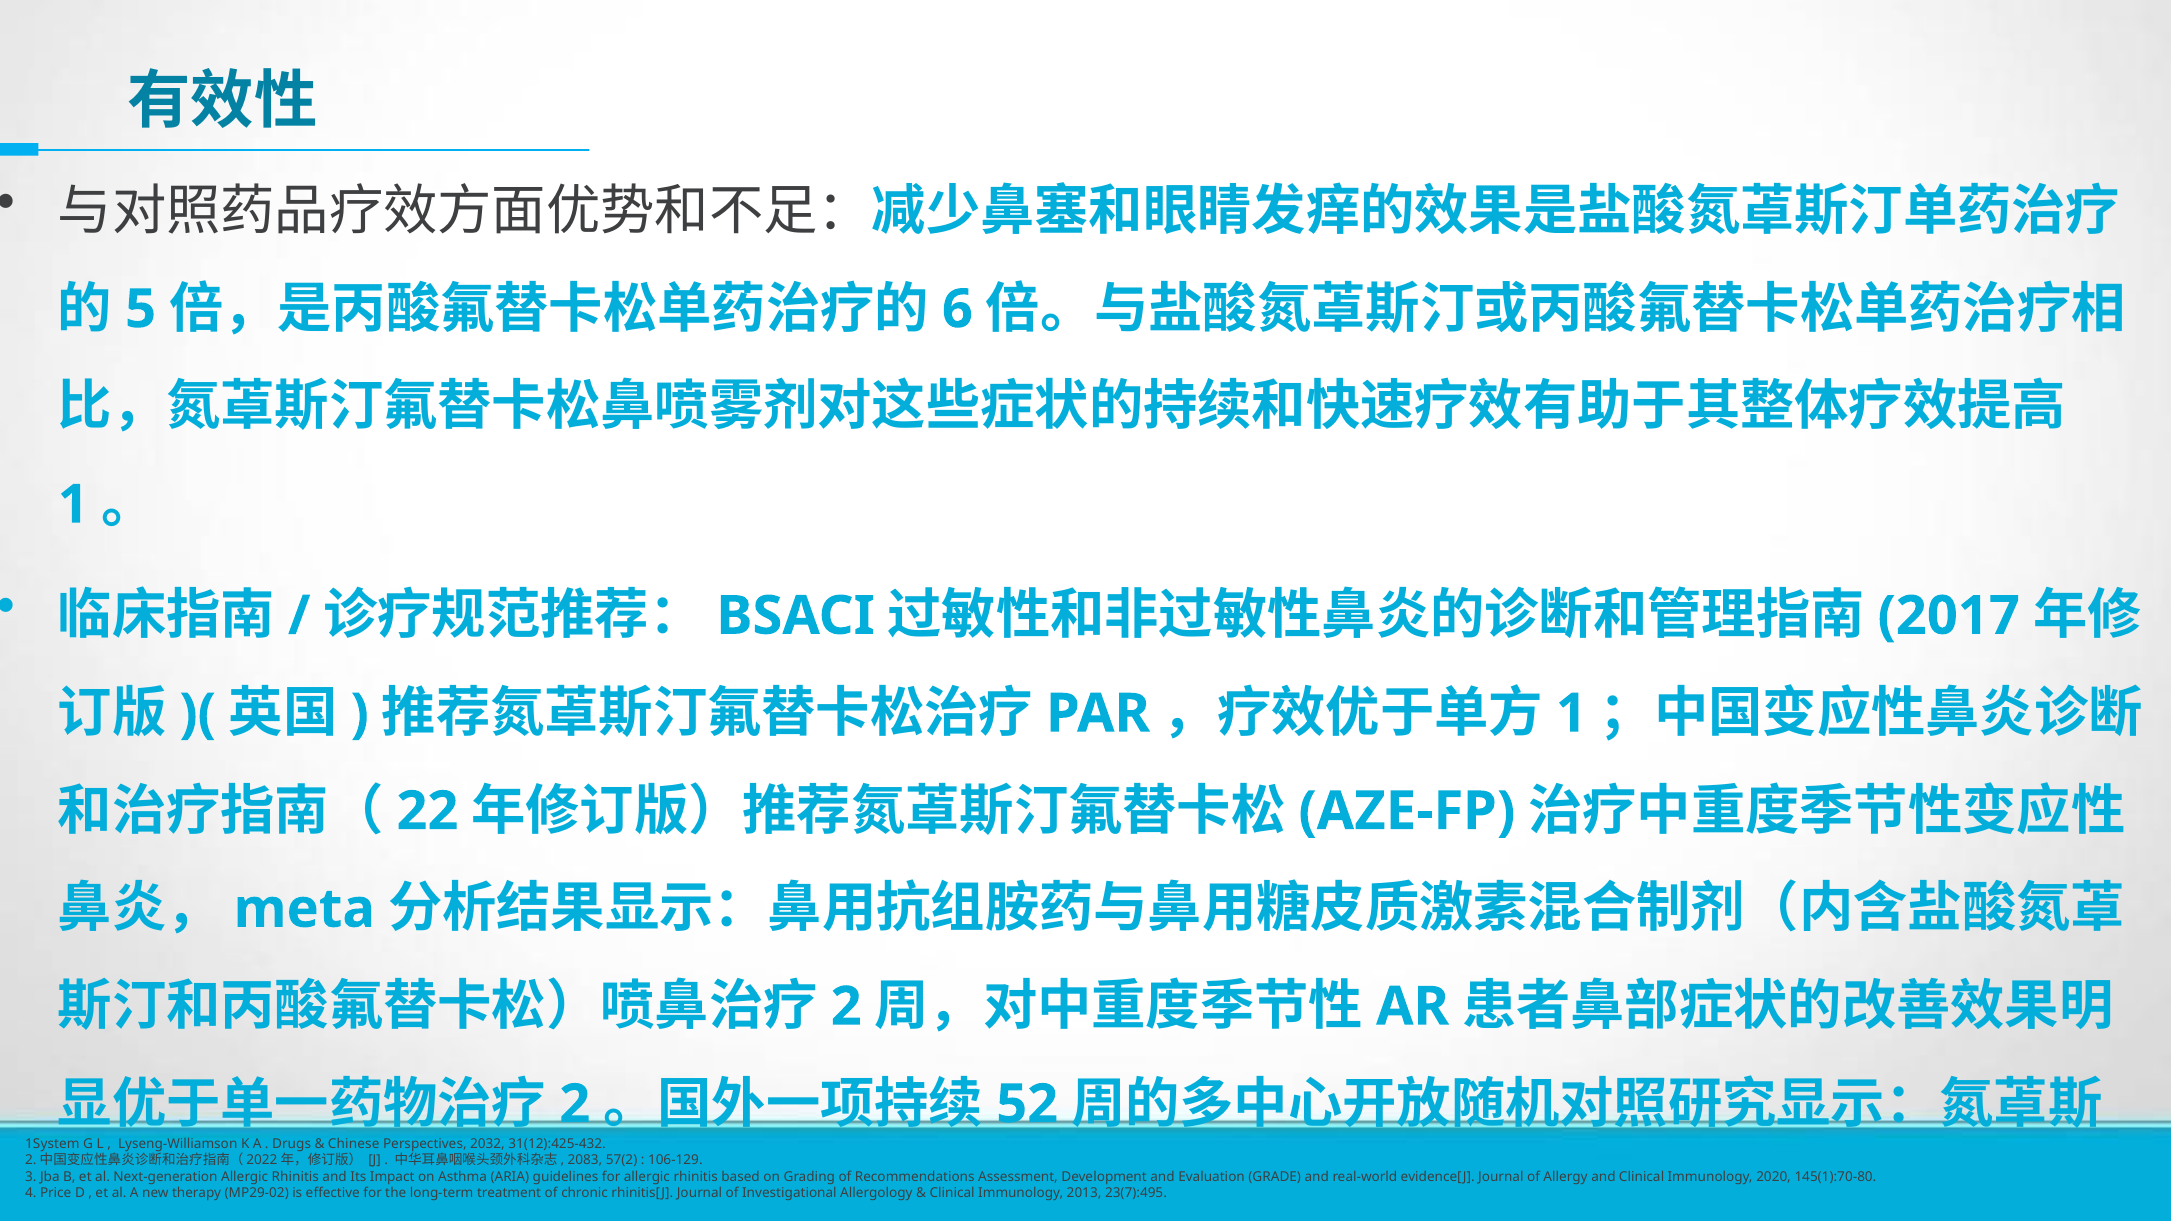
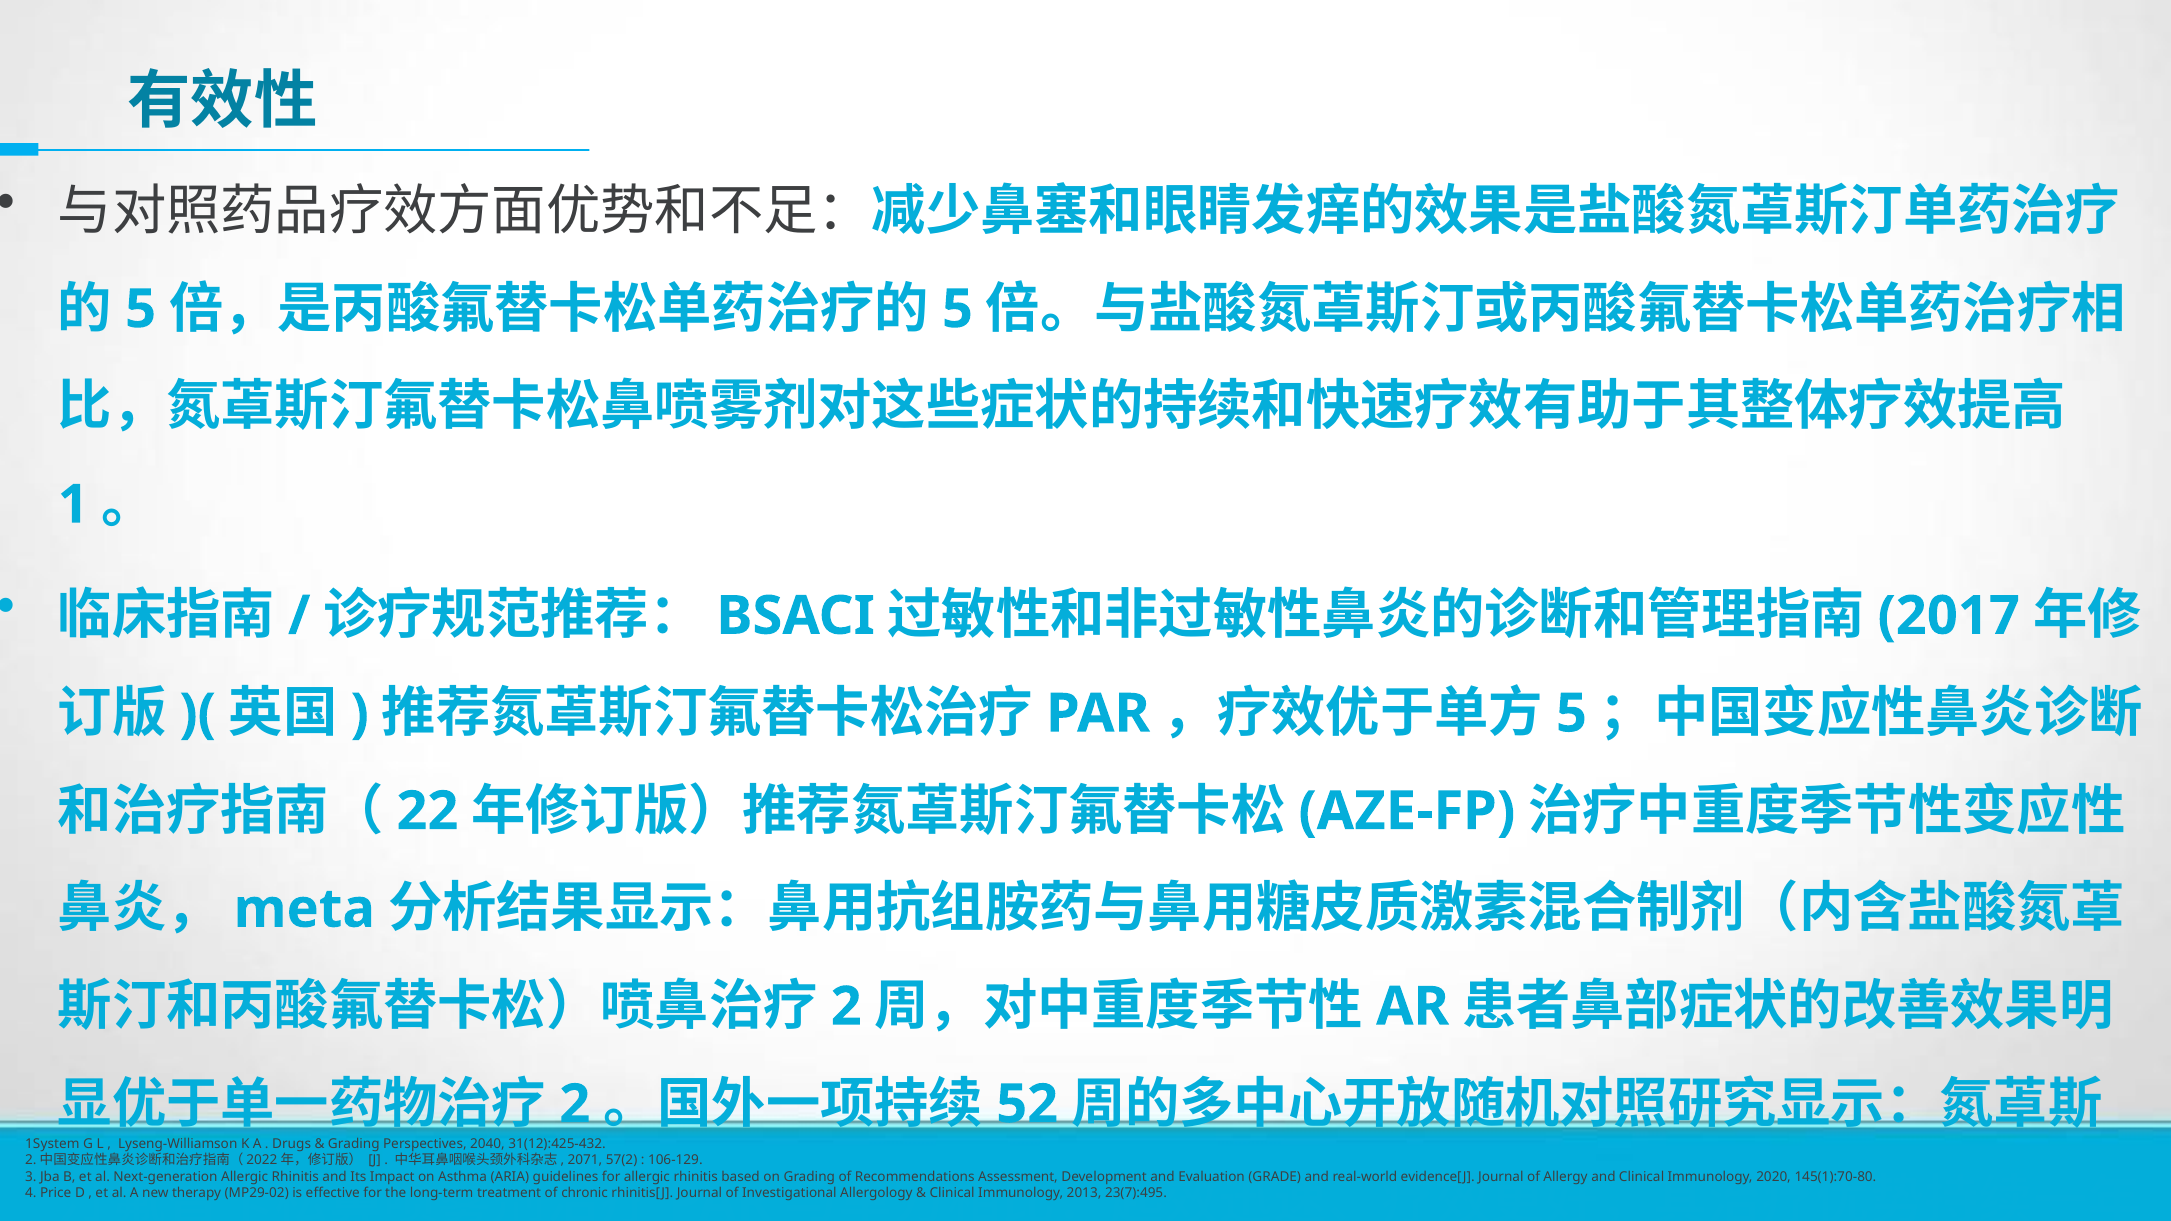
6: 6 -> 5 (957, 309)
1: 1 -> 5 (1571, 714)
Chinese: Chinese -> Grading (354, 1144)
2032: 2032 -> 2040 (487, 1144)
2083: 2083 -> 2071 (585, 1160)
